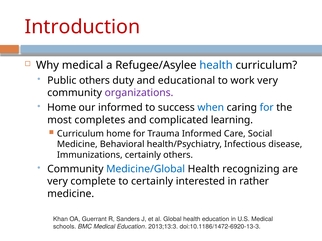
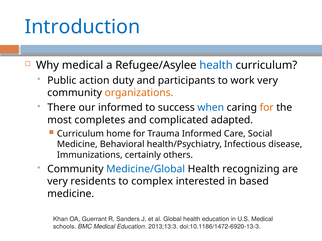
Introduction colour: red -> blue (82, 27)
Public others: others -> action (94, 81)
educational: educational -> participants (187, 81)
organizations colour: purple -> orange (139, 93)
Home: Home -> There (62, 108)
for colour: blue -> orange (267, 108)
learning: learning -> adapted (232, 120)
complete: complete -> residents (93, 182)
to certainly: certainly -> complex (152, 182)
rather: rather -> based (254, 182)
